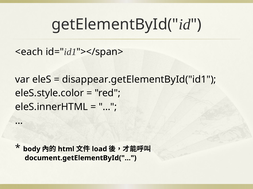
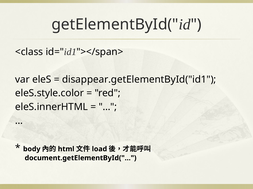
<each: <each -> <class (29, 52)
